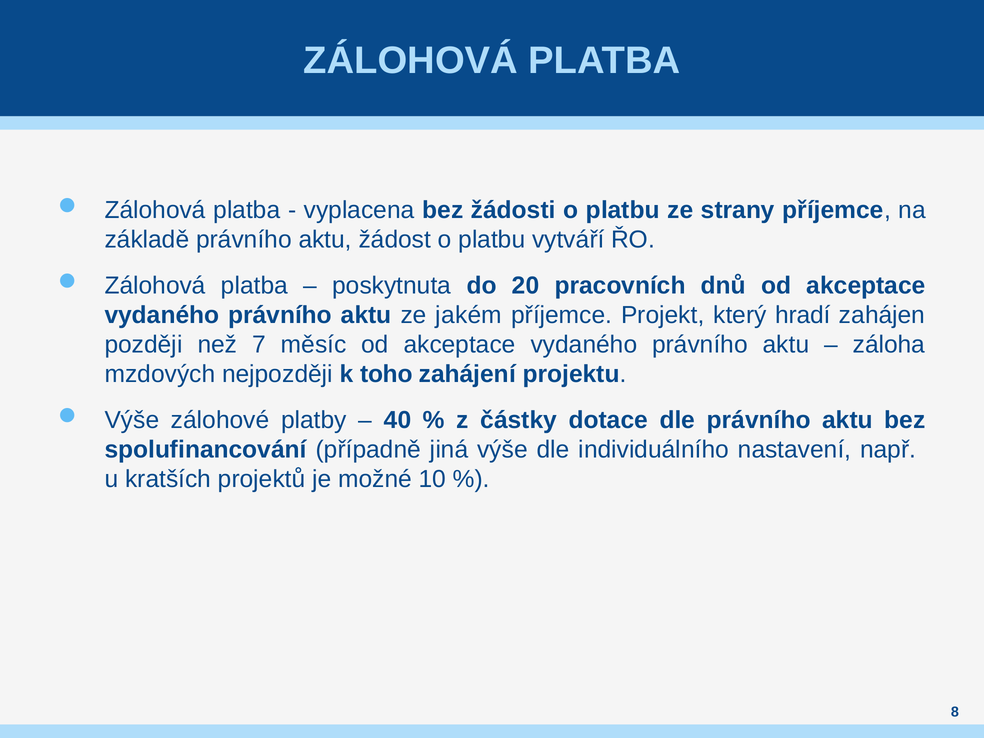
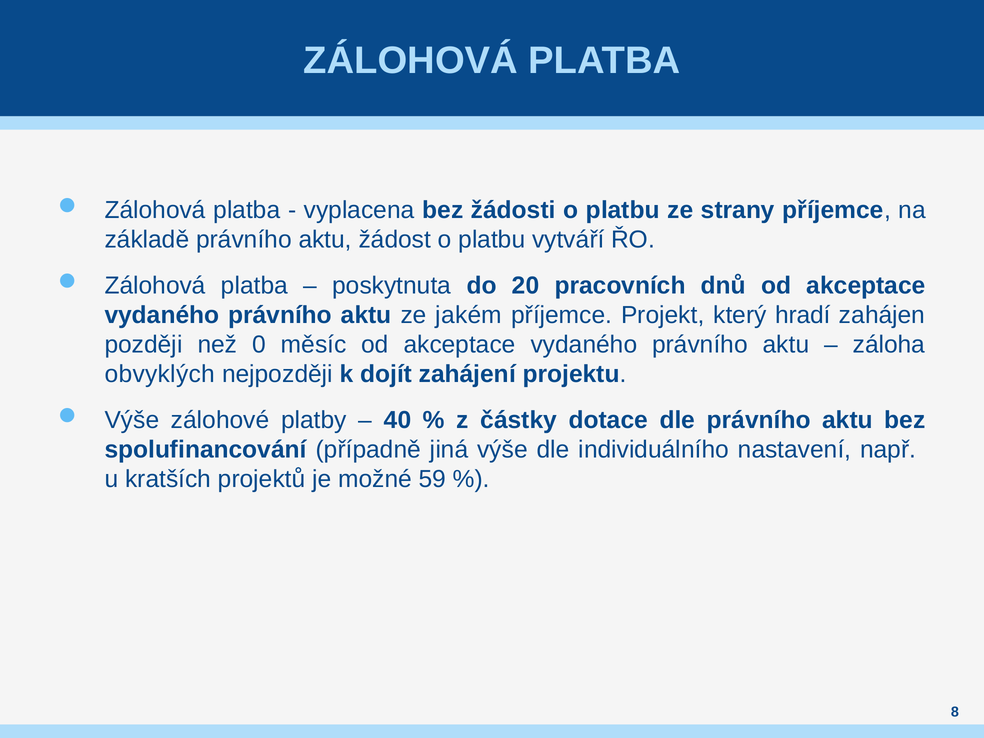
7: 7 -> 0 (259, 345)
mzdových: mzdových -> obvyklých (160, 374)
toho: toho -> dojít (386, 374)
10: 10 -> 59 (432, 479)
